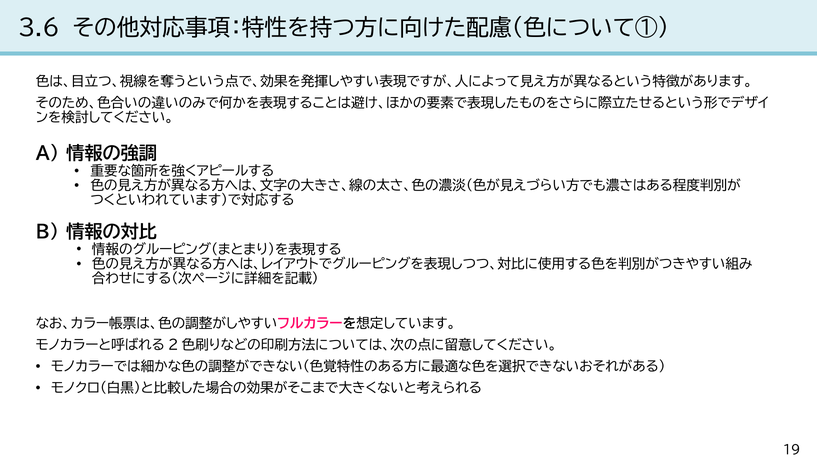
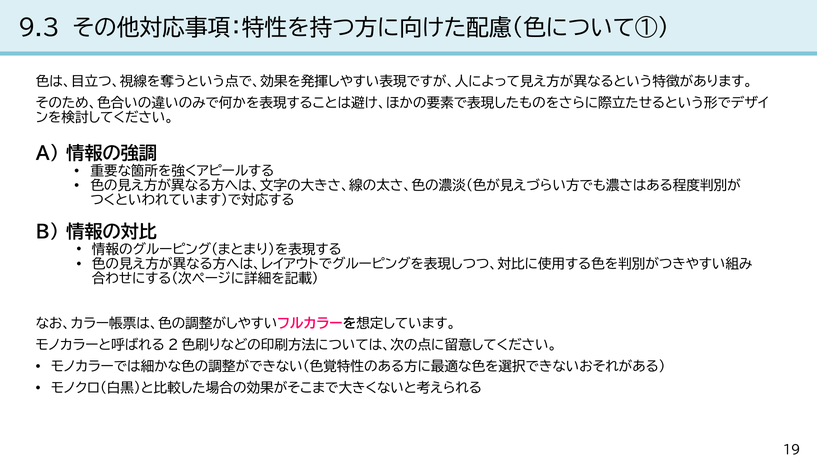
3.6: 3.6 -> 9.3 (39, 28)
